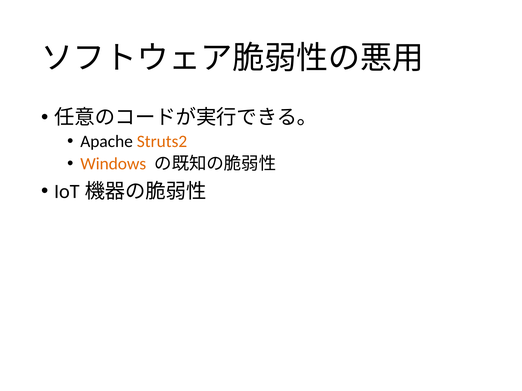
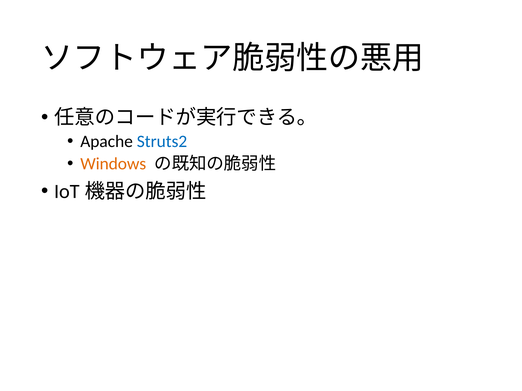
Struts2 colour: orange -> blue (162, 142)
